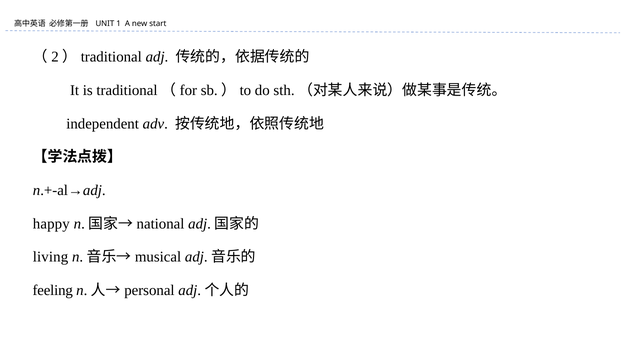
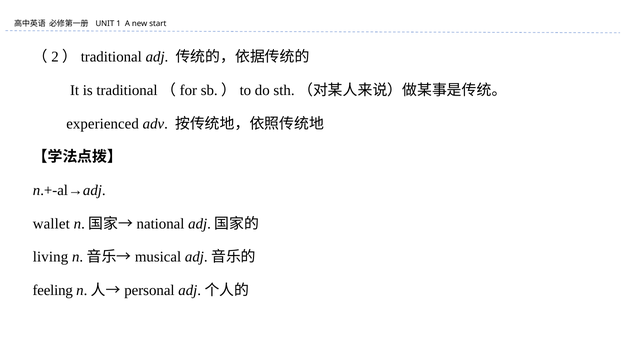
independent: independent -> experienced (103, 124)
happy: happy -> wallet (51, 224)
